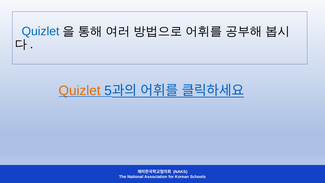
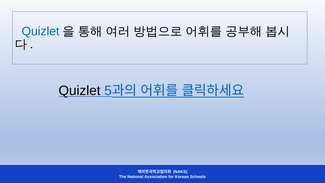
Quizlet colour: orange -> black (80, 90)
